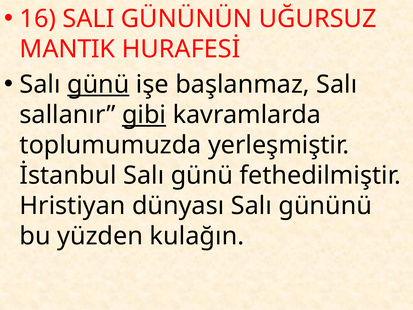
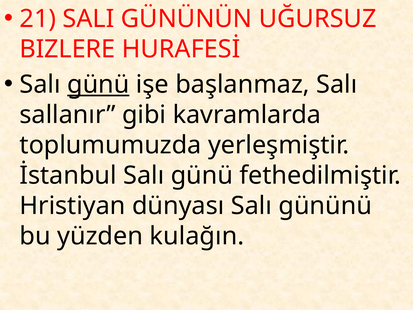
16: 16 -> 21 (38, 19)
MANTIK: MANTIK -> BIZLERE (67, 49)
gibi underline: present -> none (144, 115)
